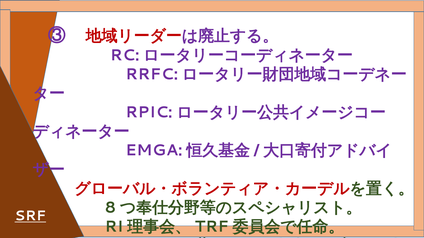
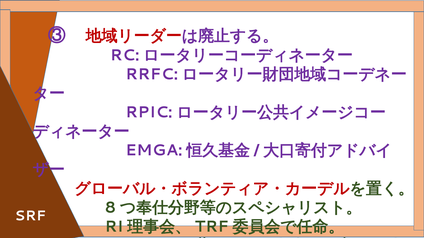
SRF underline: present -> none (30, 216)
